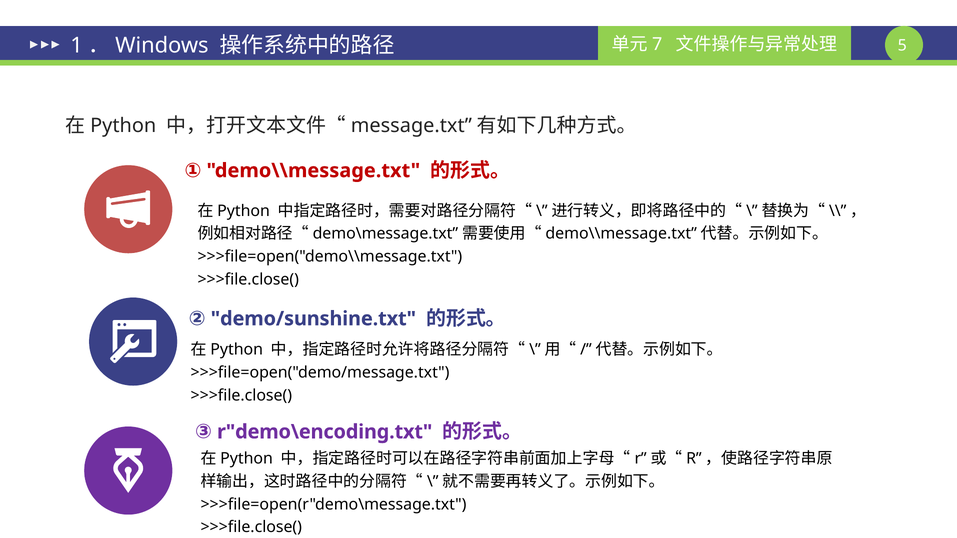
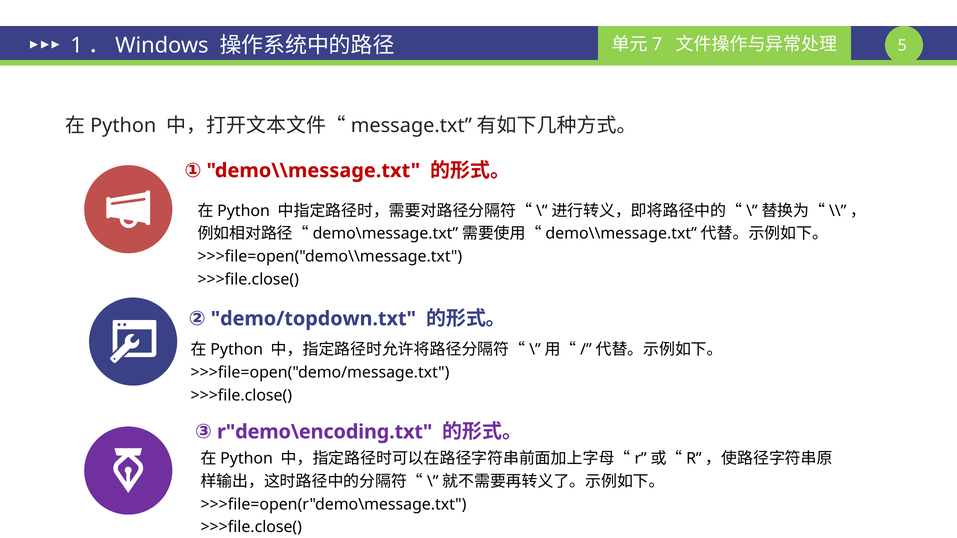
demo/sunshine.txt: demo/sunshine.txt -> demo/topdown.txt (313, 319)
